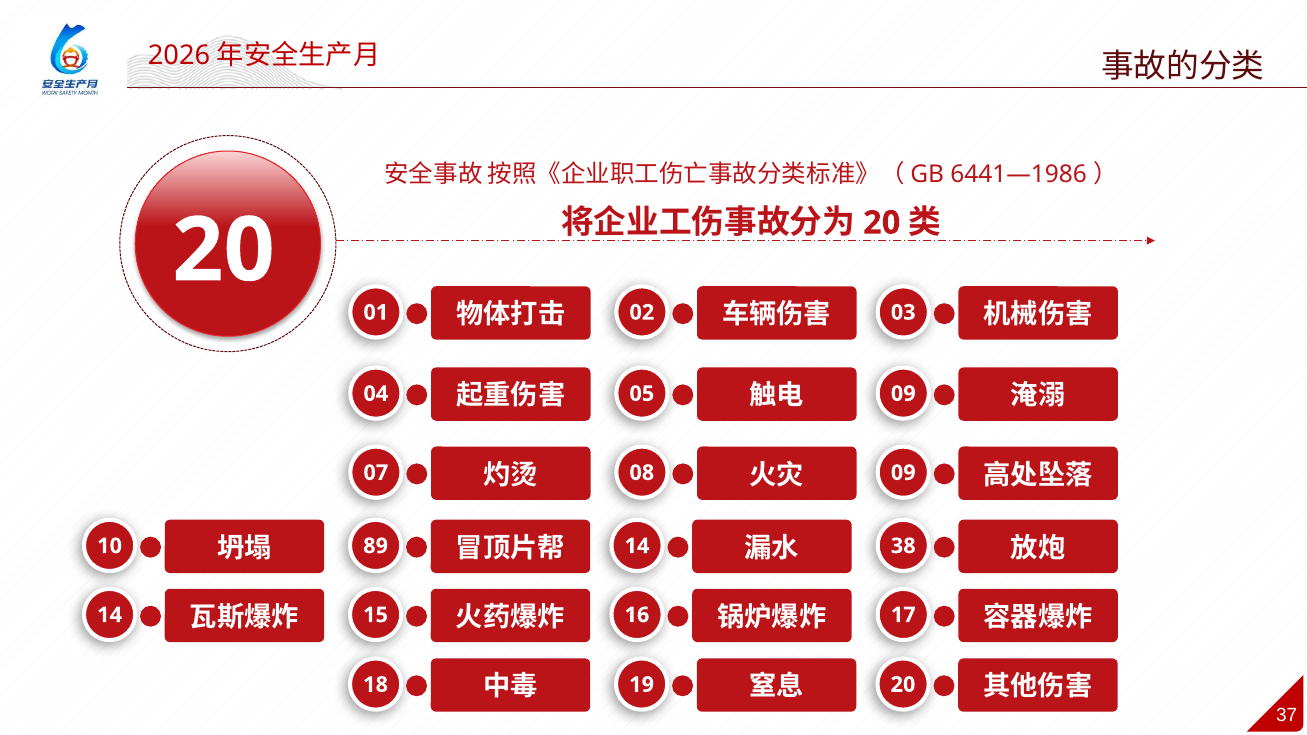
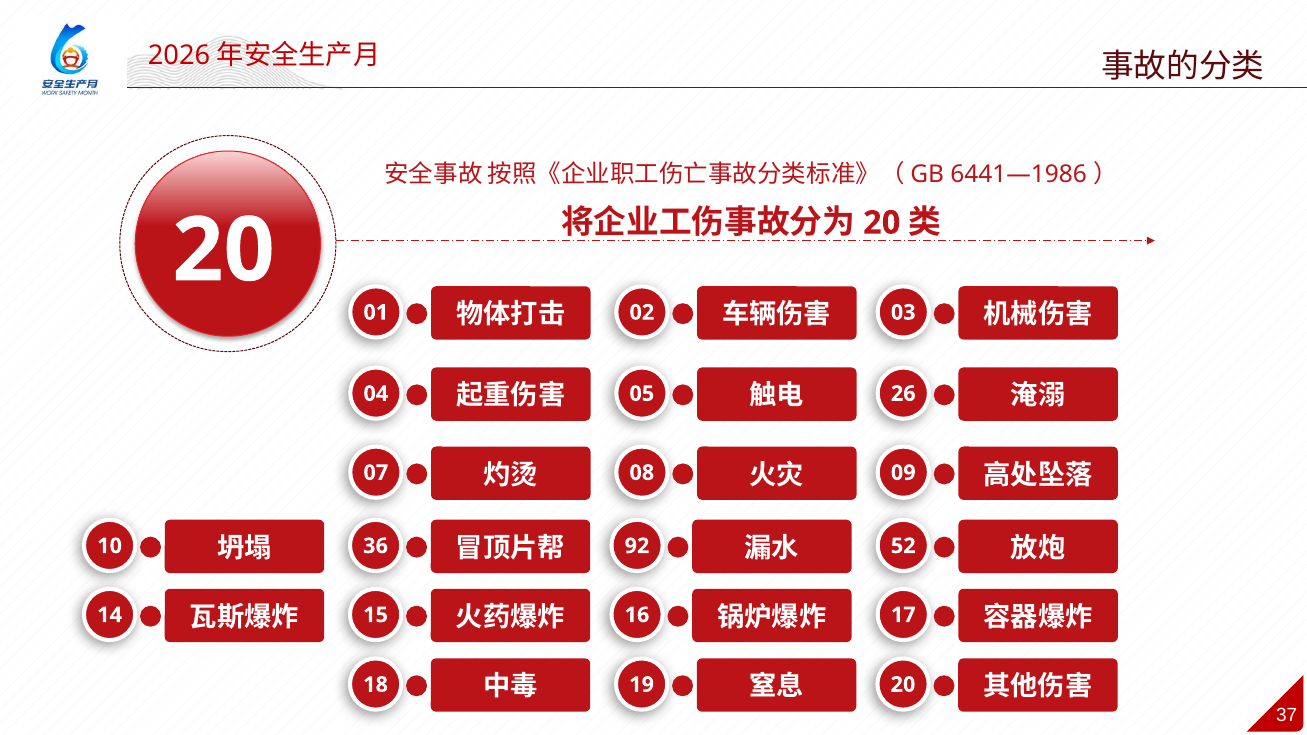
09: 09 -> 26 (903, 394)
89: 89 -> 36 (376, 546)
14: 14 -> 92 (637, 546)
38: 38 -> 52 (903, 546)
